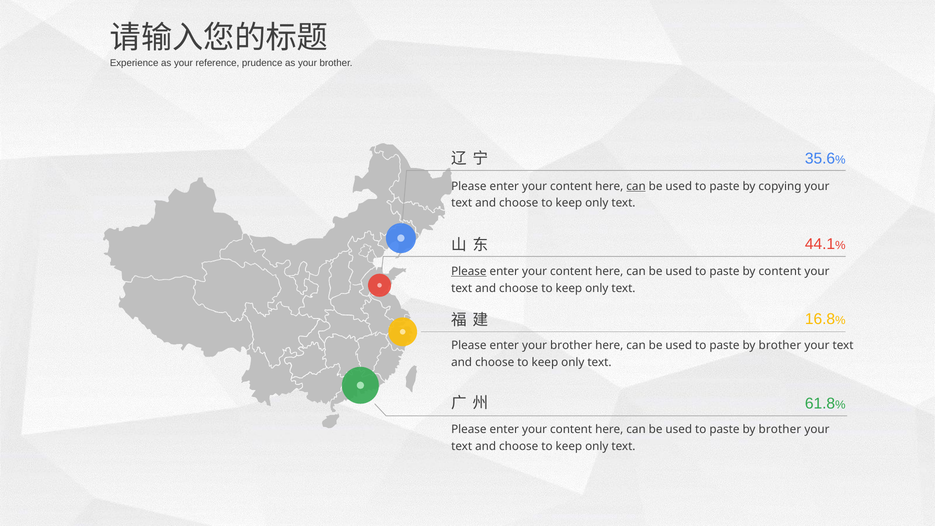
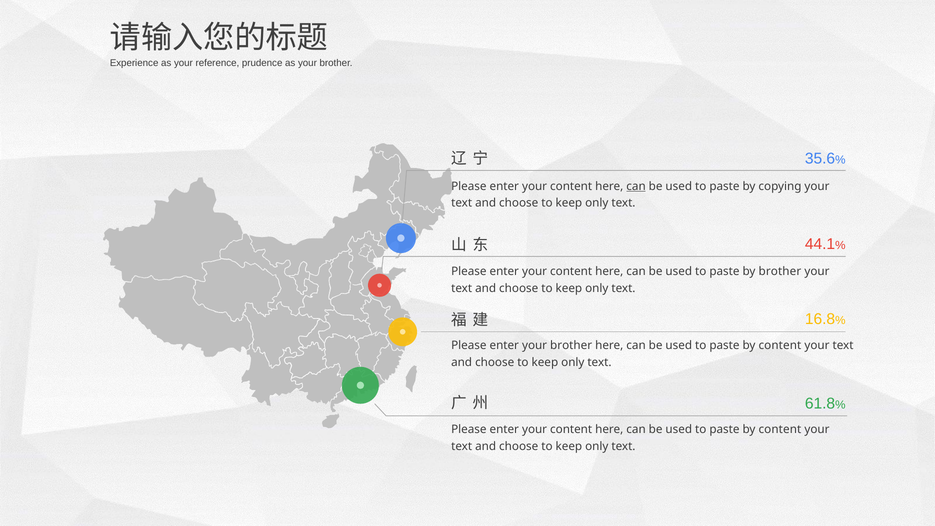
Please underline: present -> none (469, 271)
by content: content -> brother (780, 271)
brother: brother -> content (780, 345)
brother: brother -> content (780, 429)
